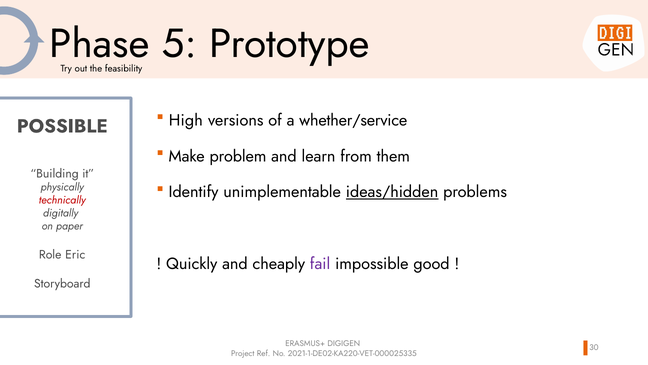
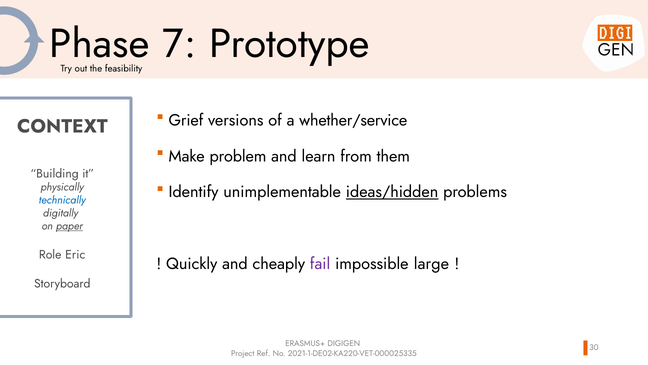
5: 5 -> 7 (179, 44)
High: High -> Grief (186, 120)
POSSIBLE: POSSIBLE -> CONTEXT (62, 126)
technically colour: red -> blue (62, 200)
paper underline: none -> present (69, 226)
good: good -> large (431, 264)
